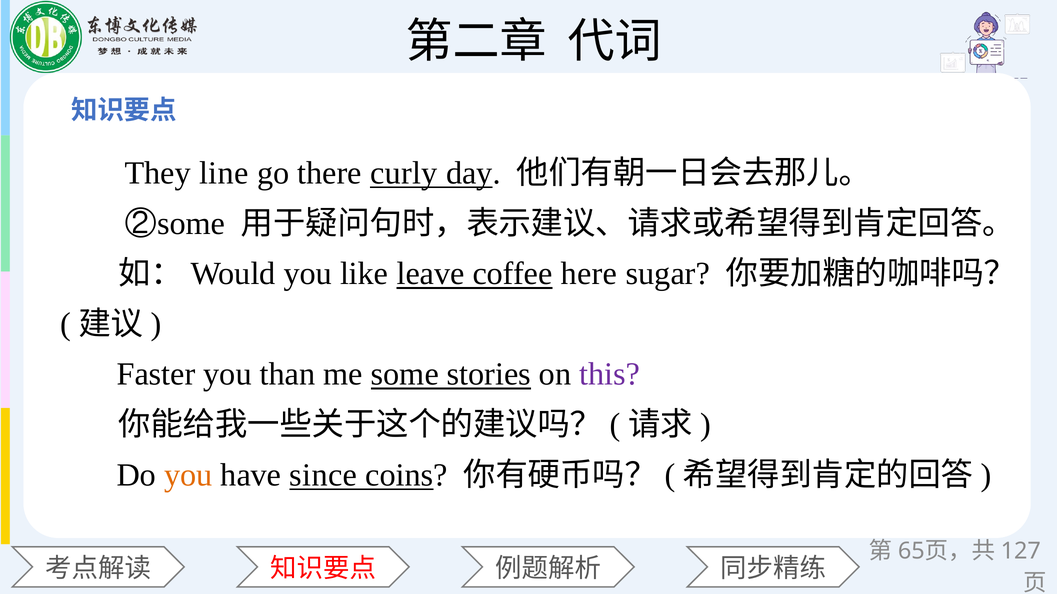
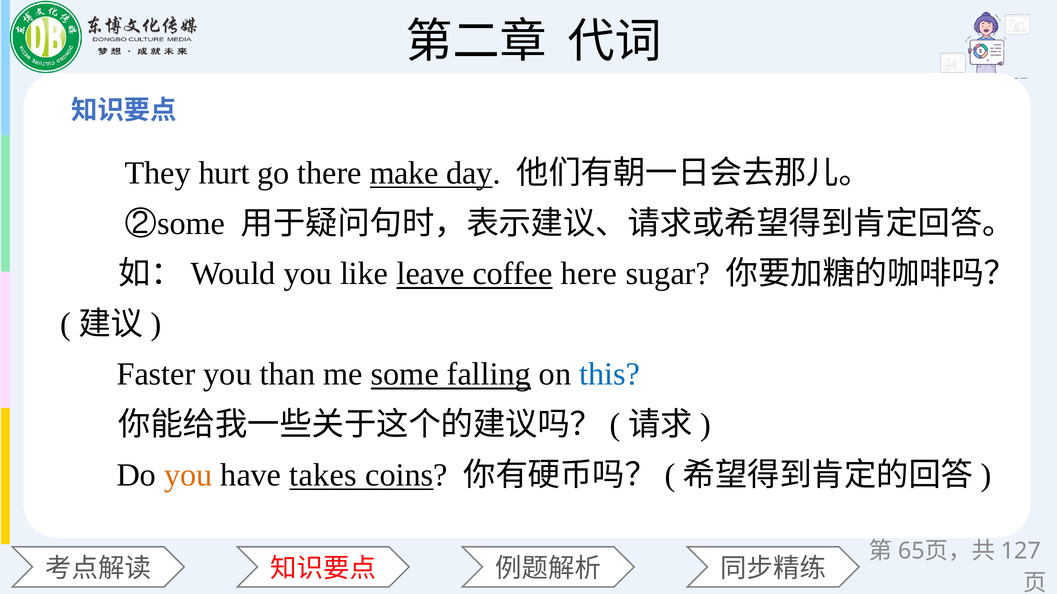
line: line -> hurt (224, 173)
curly: curly -> make (404, 173)
stories: stories -> falling (489, 375)
this colour: purple -> blue (610, 375)
since: since -> takes (323, 475)
